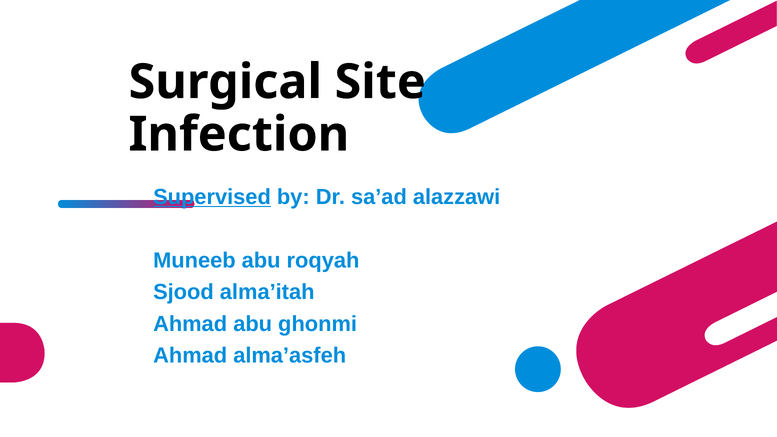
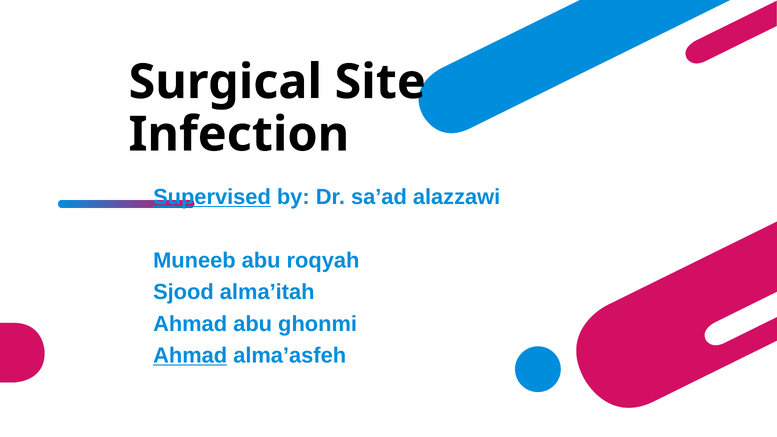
Ahmad underline: none -> present (190, 356)
